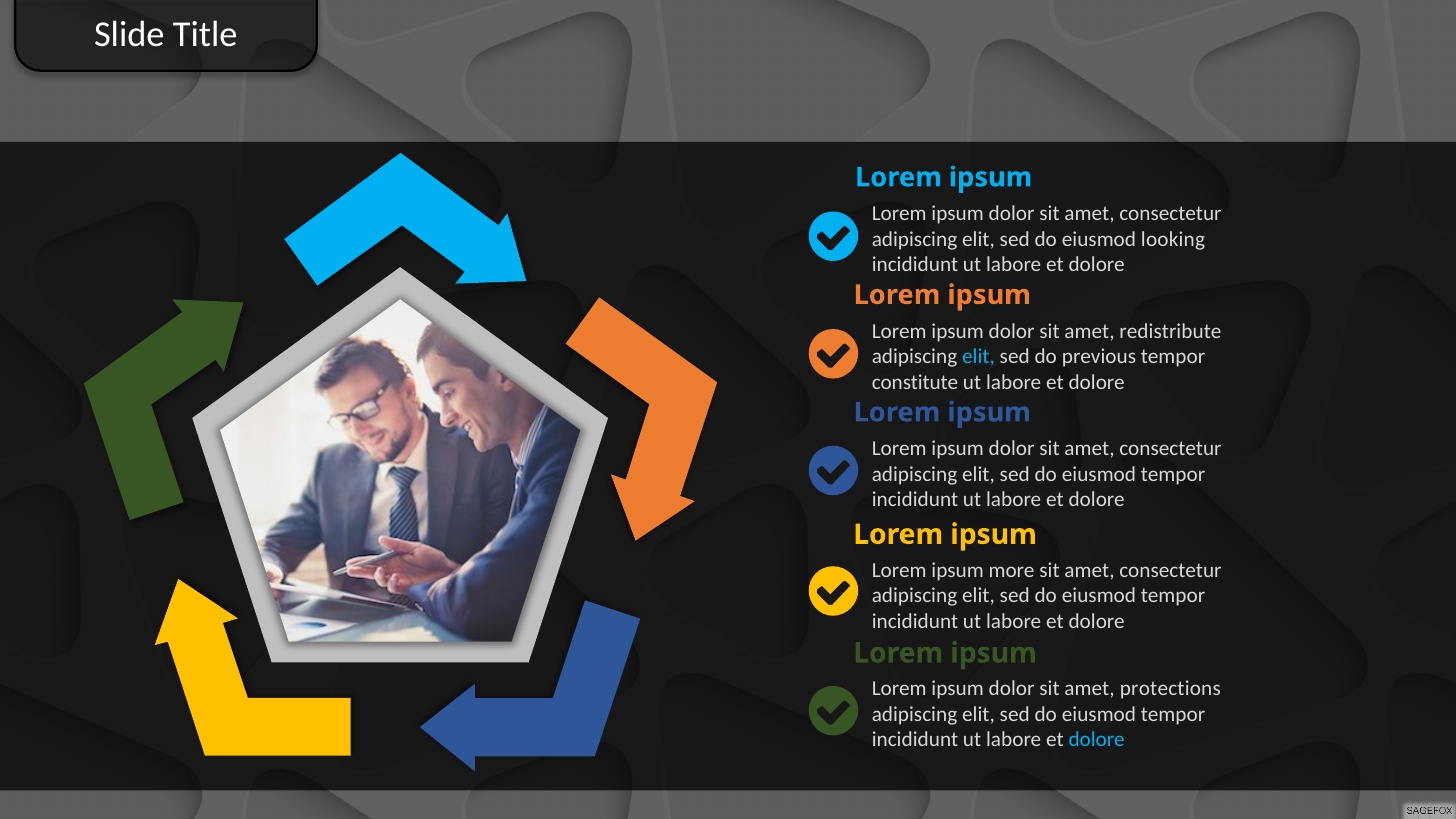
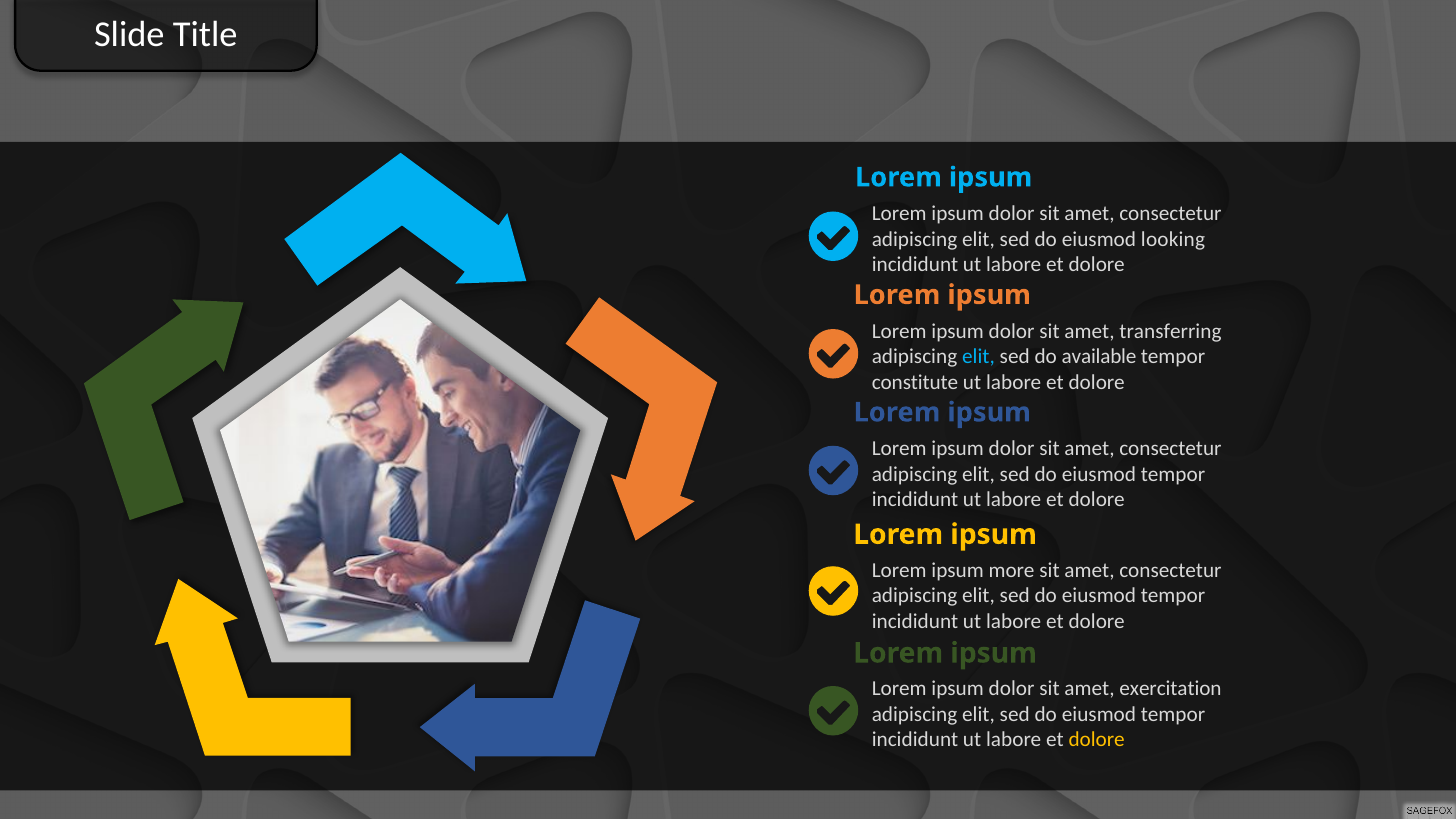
redistribute: redistribute -> transferring (1170, 331)
previous: previous -> available (1099, 357)
protections: protections -> exercitation (1171, 689)
dolore colour: light blue -> yellow (1097, 740)
